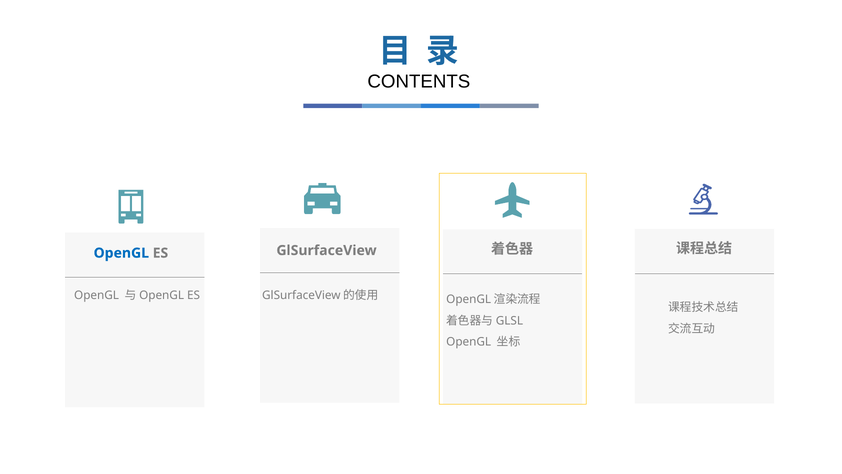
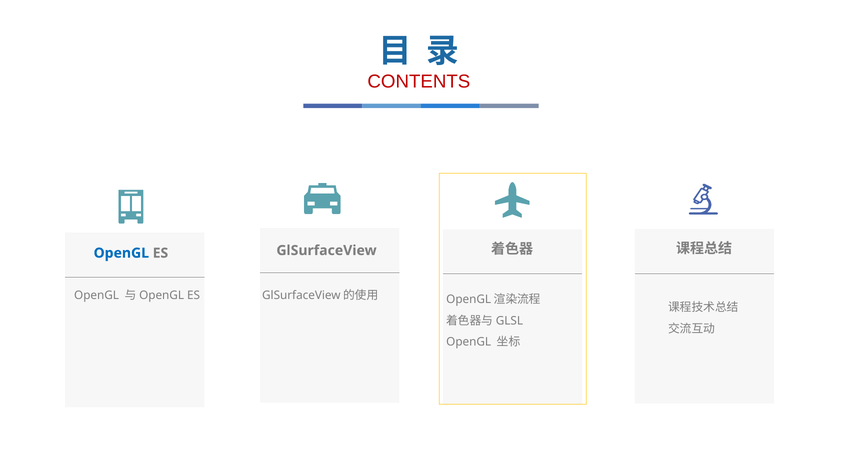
CONTENTS colour: black -> red (419, 81)
